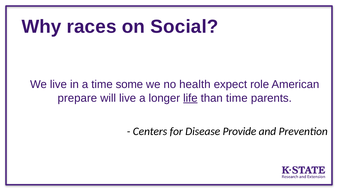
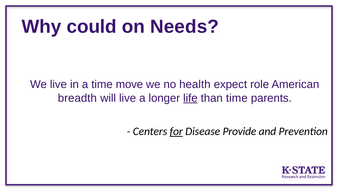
races: races -> could (92, 27)
Social: Social -> Needs (184, 27)
some: some -> move (129, 84)
prepare: prepare -> breadth (77, 98)
for underline: none -> present (176, 131)
